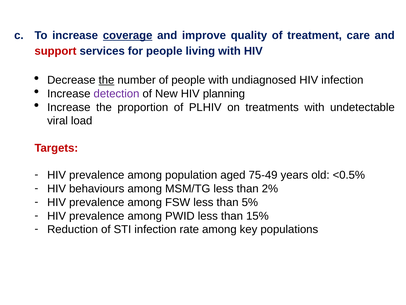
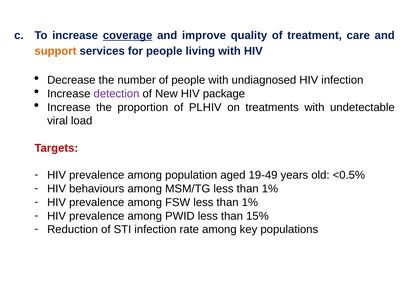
support colour: red -> orange (55, 51)
the underline: present -> none (106, 80)
planning: planning -> package (224, 94)
75-49: 75-49 -> 19-49 (263, 175)
MSM/TG less than 2%: 2% -> 1% (270, 188)
FSW less than 5%: 5% -> 1% (250, 202)
